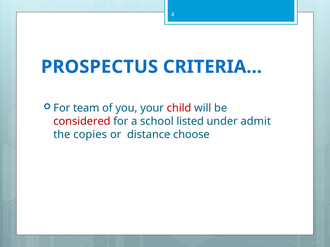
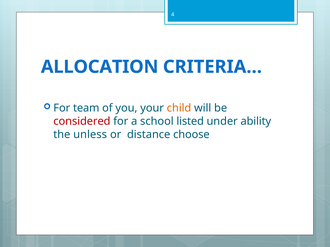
PROSPECTUS: PROSPECTUS -> ALLOCATION (100, 67)
child colour: red -> orange (179, 108)
admit: admit -> ability (256, 121)
copies: copies -> unless (90, 135)
